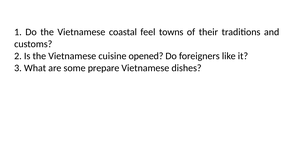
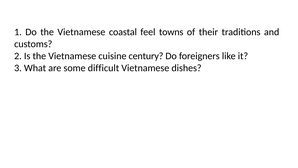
opened: opened -> century (146, 56)
prepare: prepare -> difficult (103, 68)
